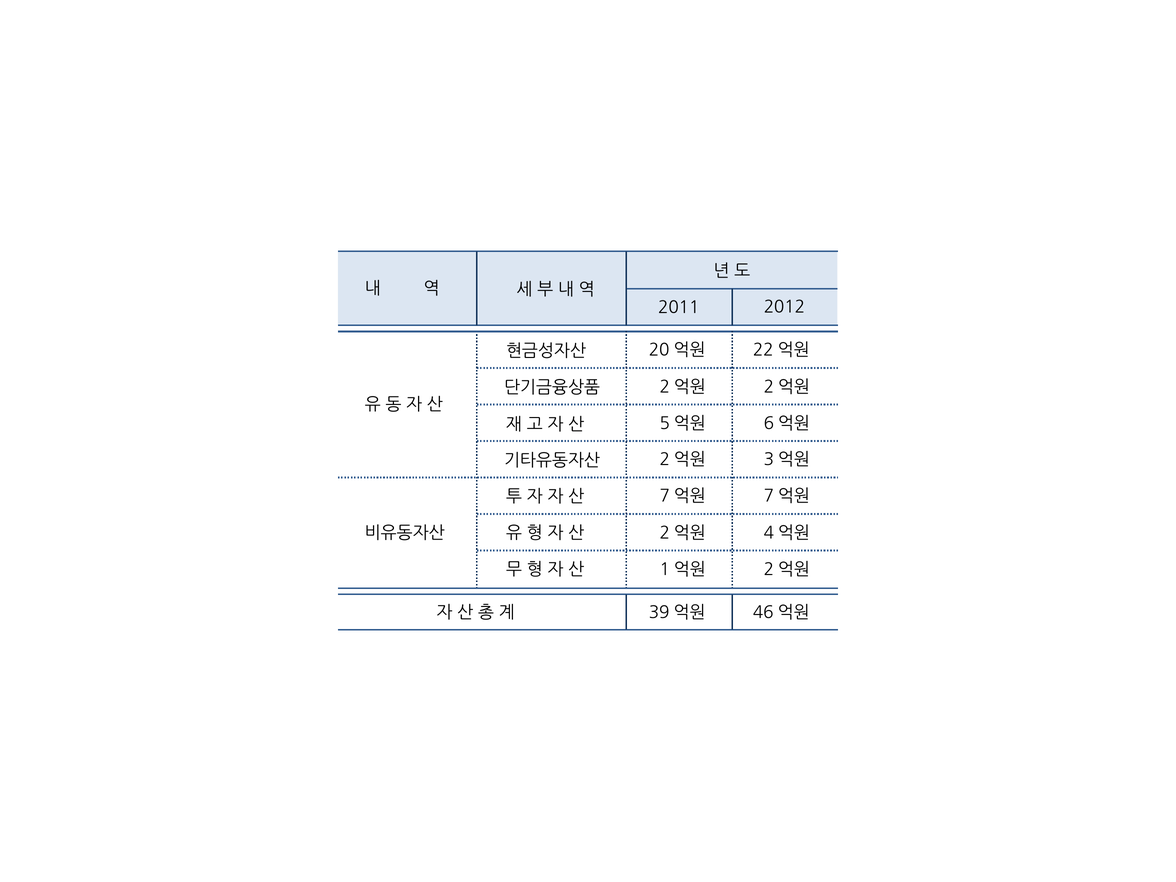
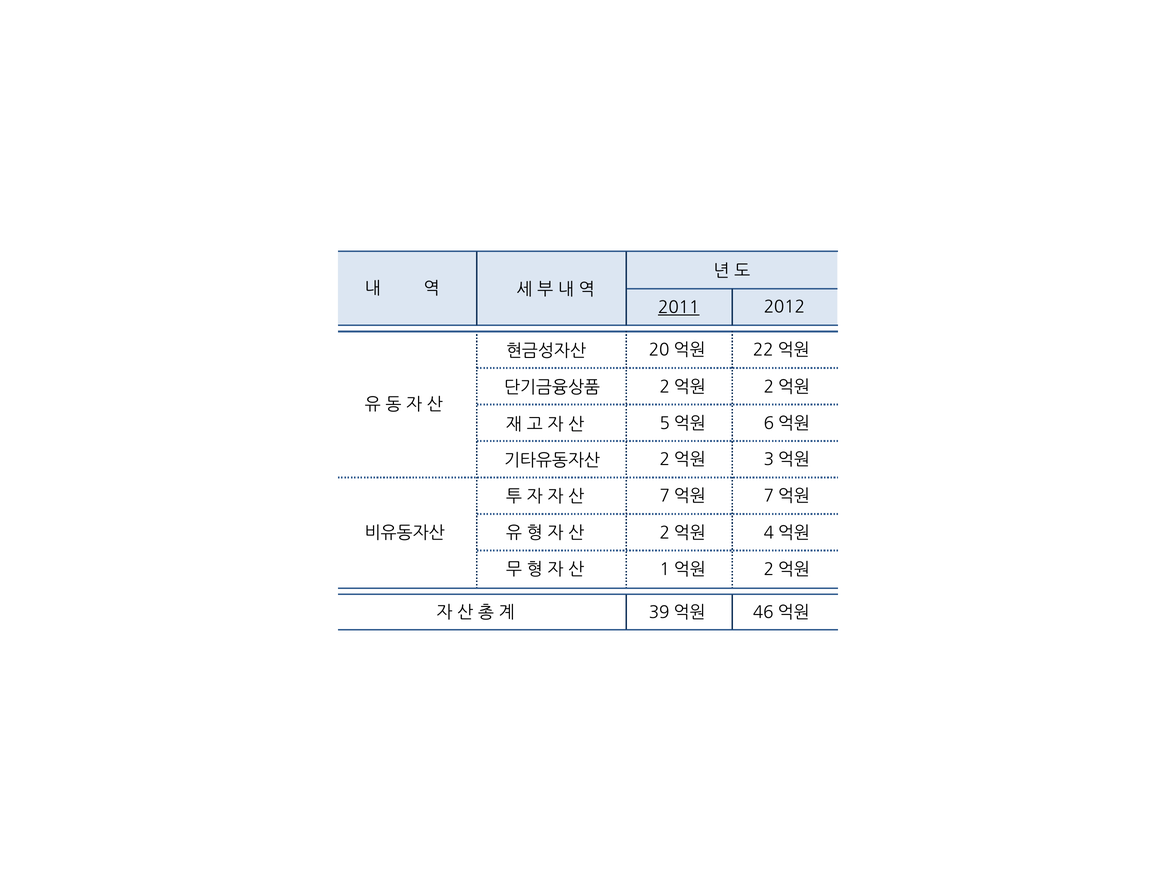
2011 underline: none -> present (679, 308)
